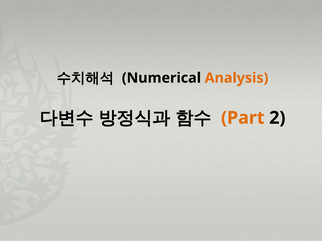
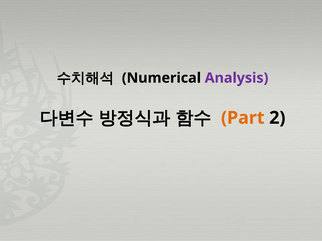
Analysis colour: orange -> purple (237, 78)
